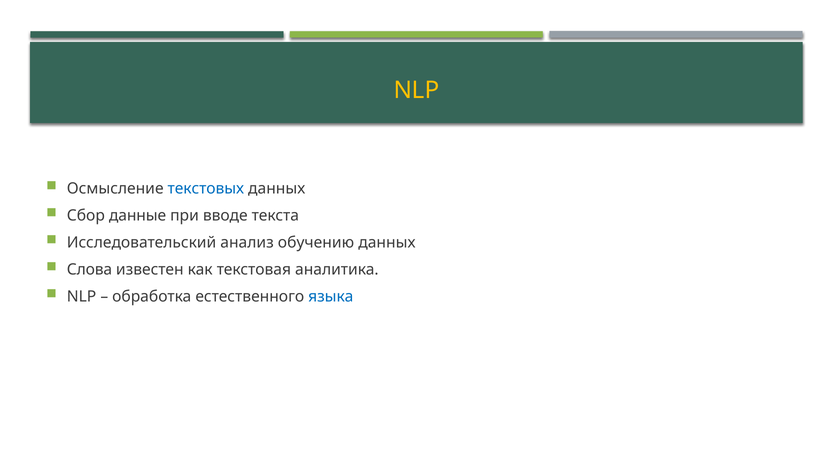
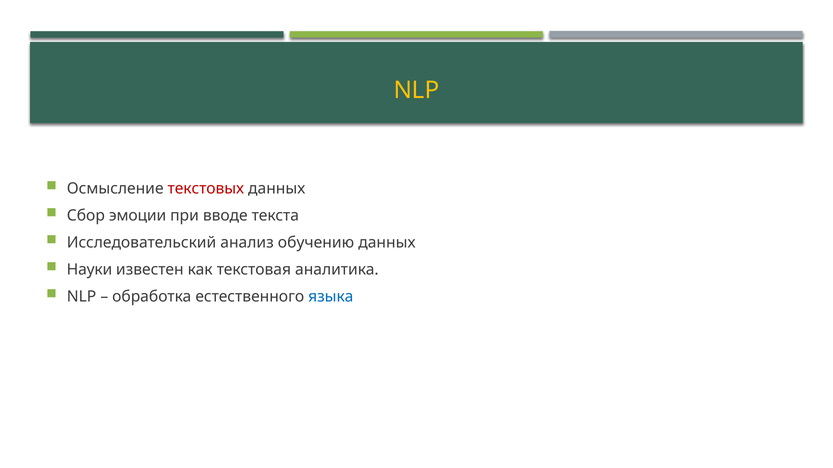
текстовых colour: blue -> red (206, 189)
данные: данные -> эмоции (138, 216)
Слова: Слова -> Науки (89, 270)
